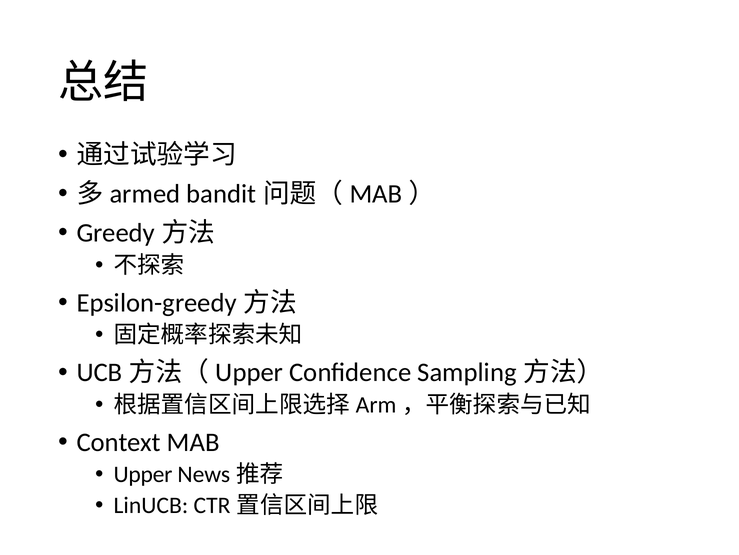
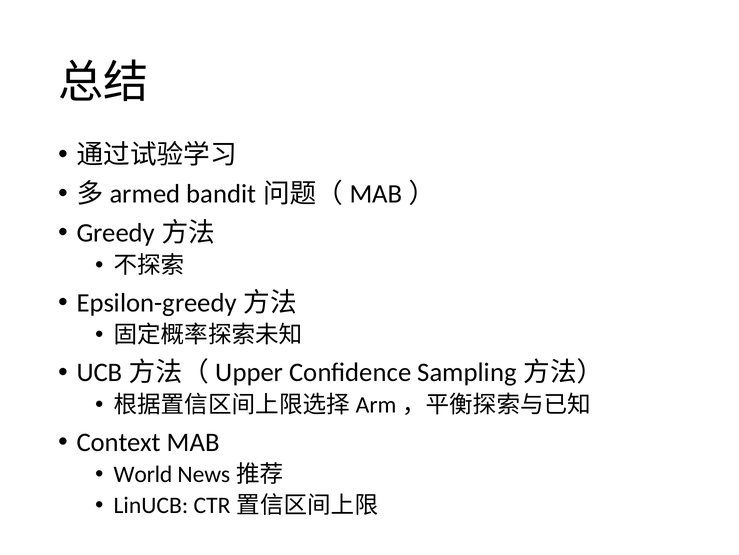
Upper: Upper -> World (143, 474)
